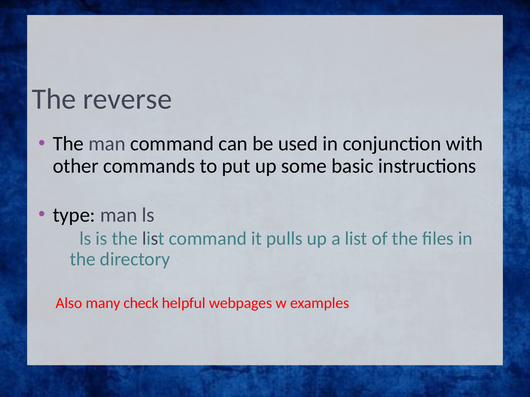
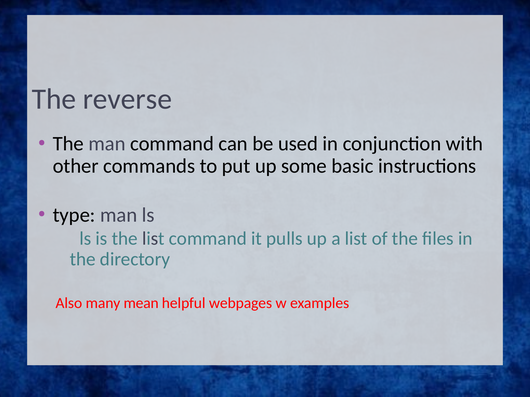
check: check -> mean (141, 303)
